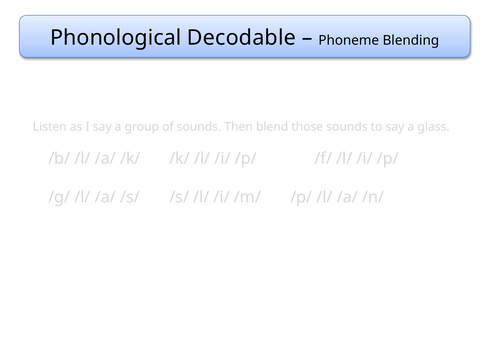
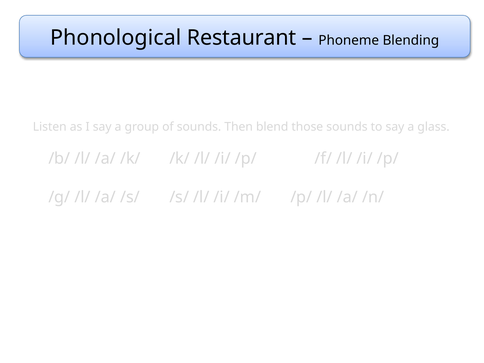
Decodable: Decodable -> Restaurant (242, 38)
